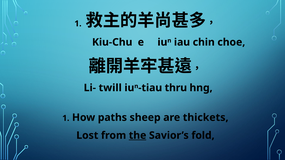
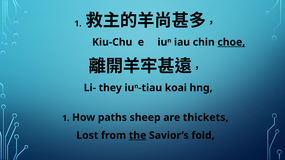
choe underline: none -> present (231, 42)
twill: twill -> they (110, 88)
thru: thru -> koai (176, 88)
